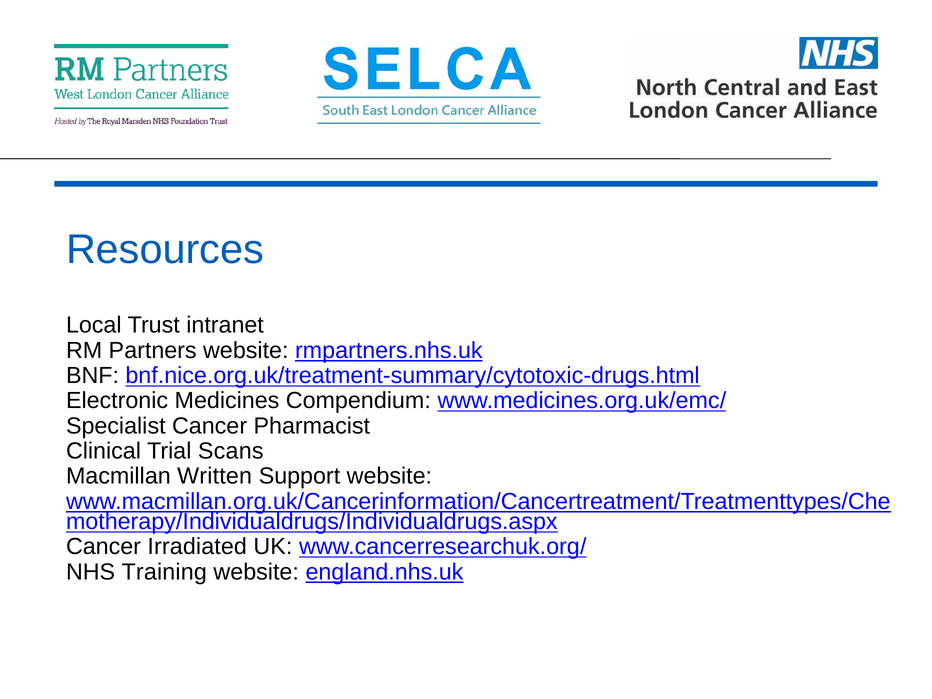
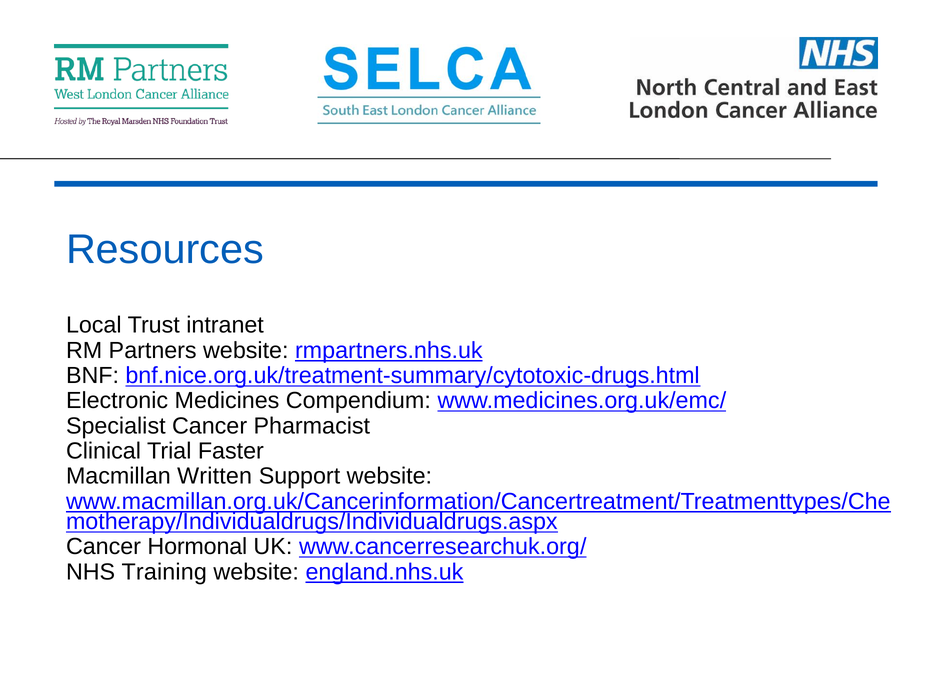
Scans: Scans -> Faster (231, 451)
Irradiated: Irradiated -> Hormonal (197, 547)
